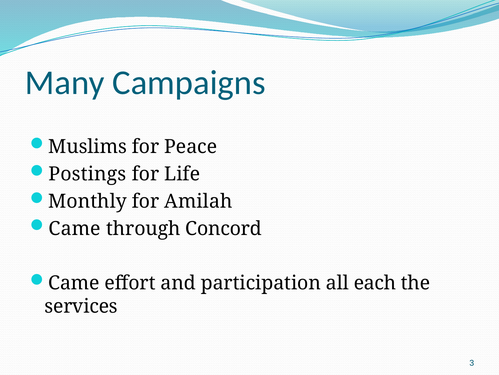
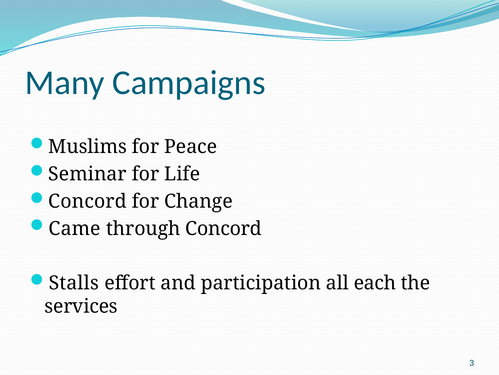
Postings: Postings -> Seminar (88, 174)
Monthly: Monthly -> Concord (87, 201)
Amilah: Amilah -> Change (199, 201)
Came: Came -> Stalls (74, 283)
